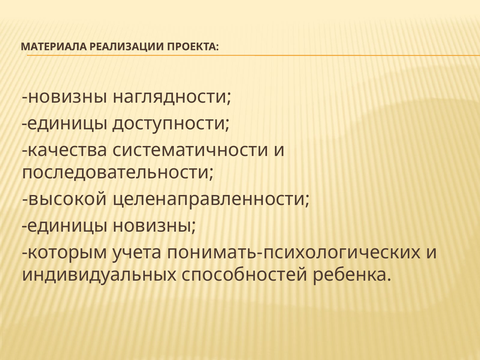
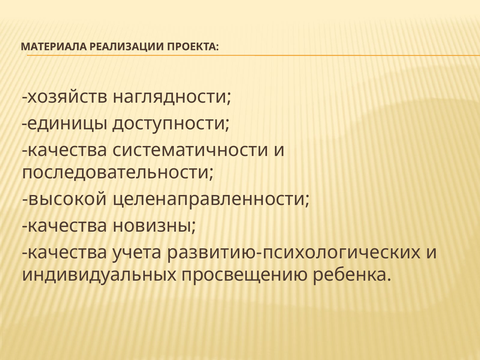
новизны: новизны -> хозяйств (65, 97)
единицы: единицы -> качества (65, 226)
которым: которым -> качества (65, 252)
понимать-психологических: понимать-психологических -> развитию-психологических (294, 252)
способностей: способностей -> просвещению (245, 275)
